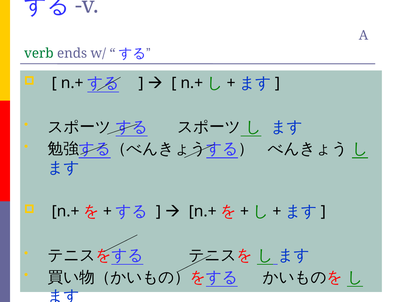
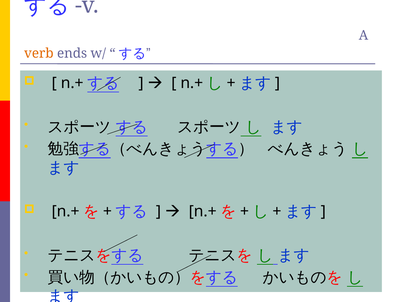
verb colour: green -> orange (39, 53)
